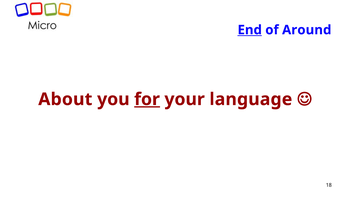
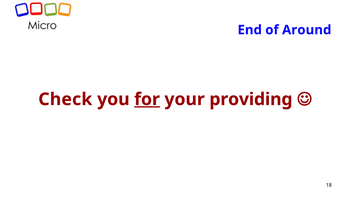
End underline: present -> none (250, 30)
About: About -> Check (65, 99)
language: language -> providing (251, 99)
